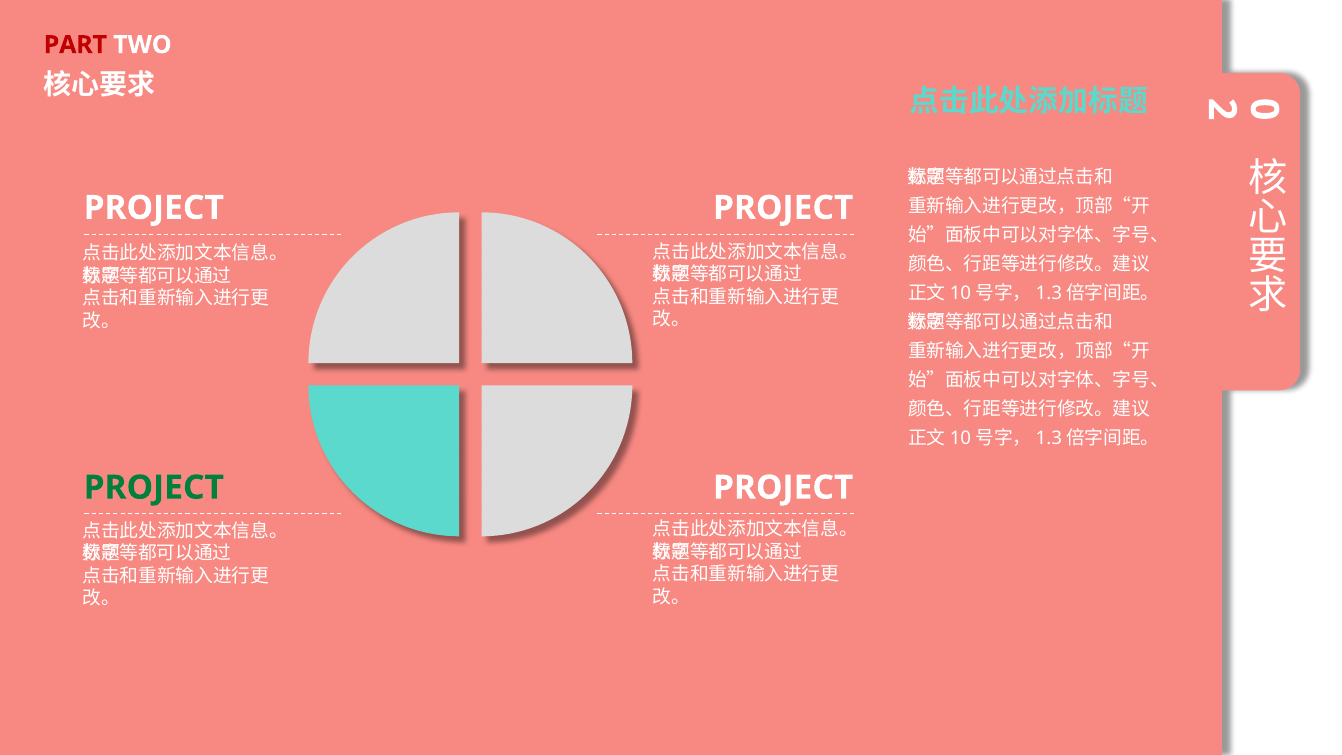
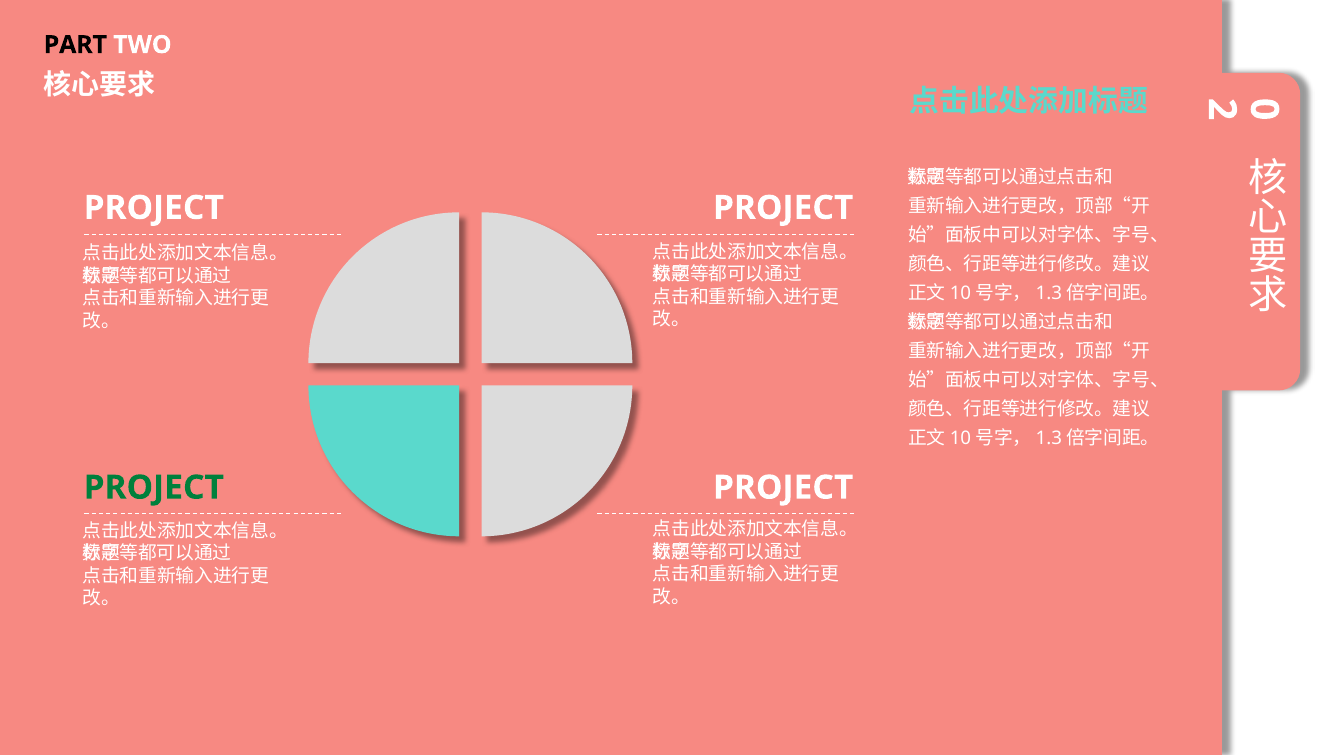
PART colour: red -> black (75, 45)
